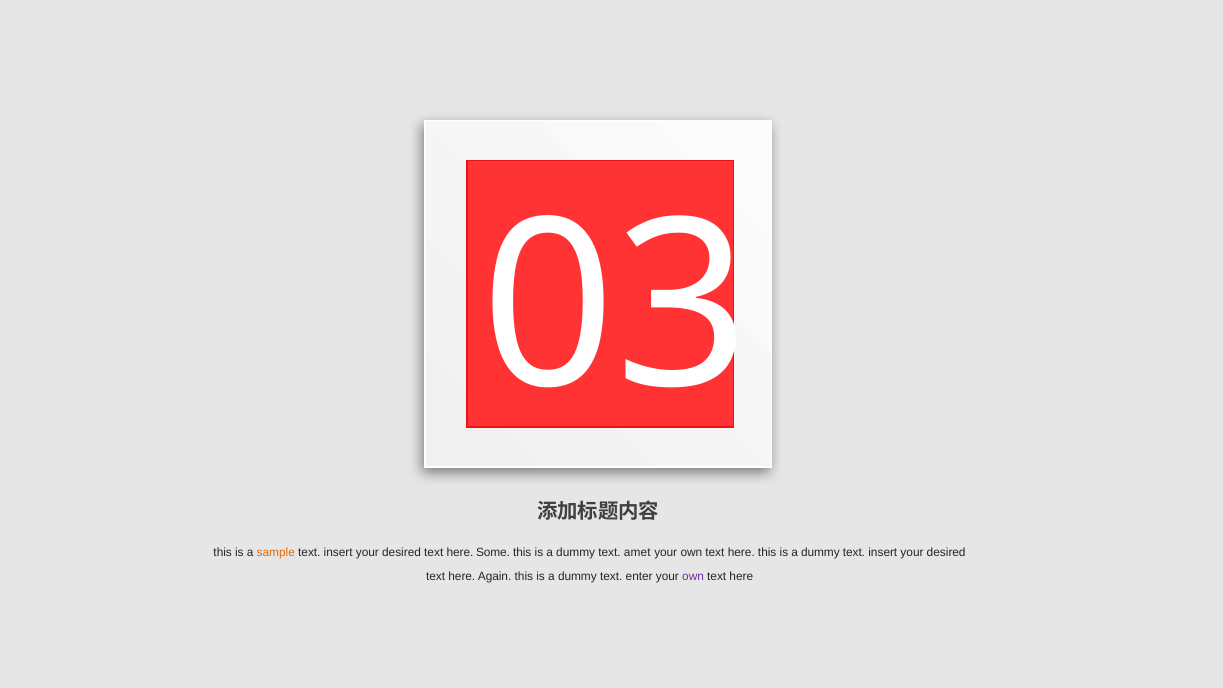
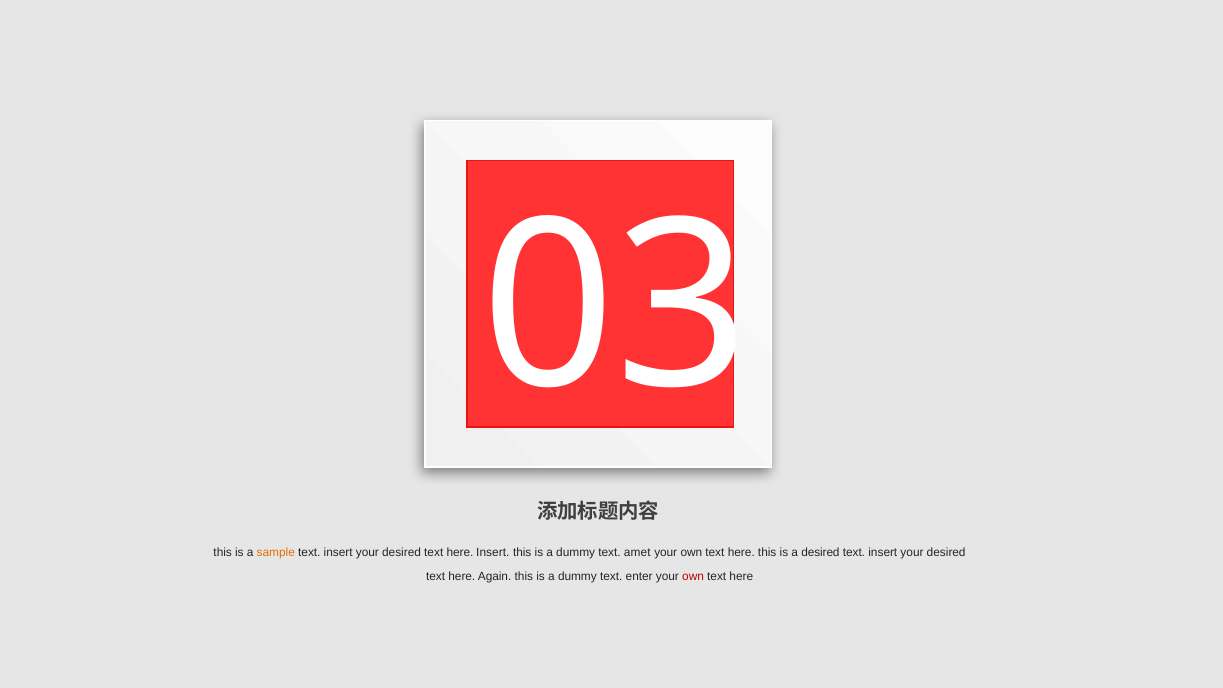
here Some: Some -> Insert (493, 552)
dummy: dummy -> desired (820, 552)
own colour: purple -> red (693, 576)
